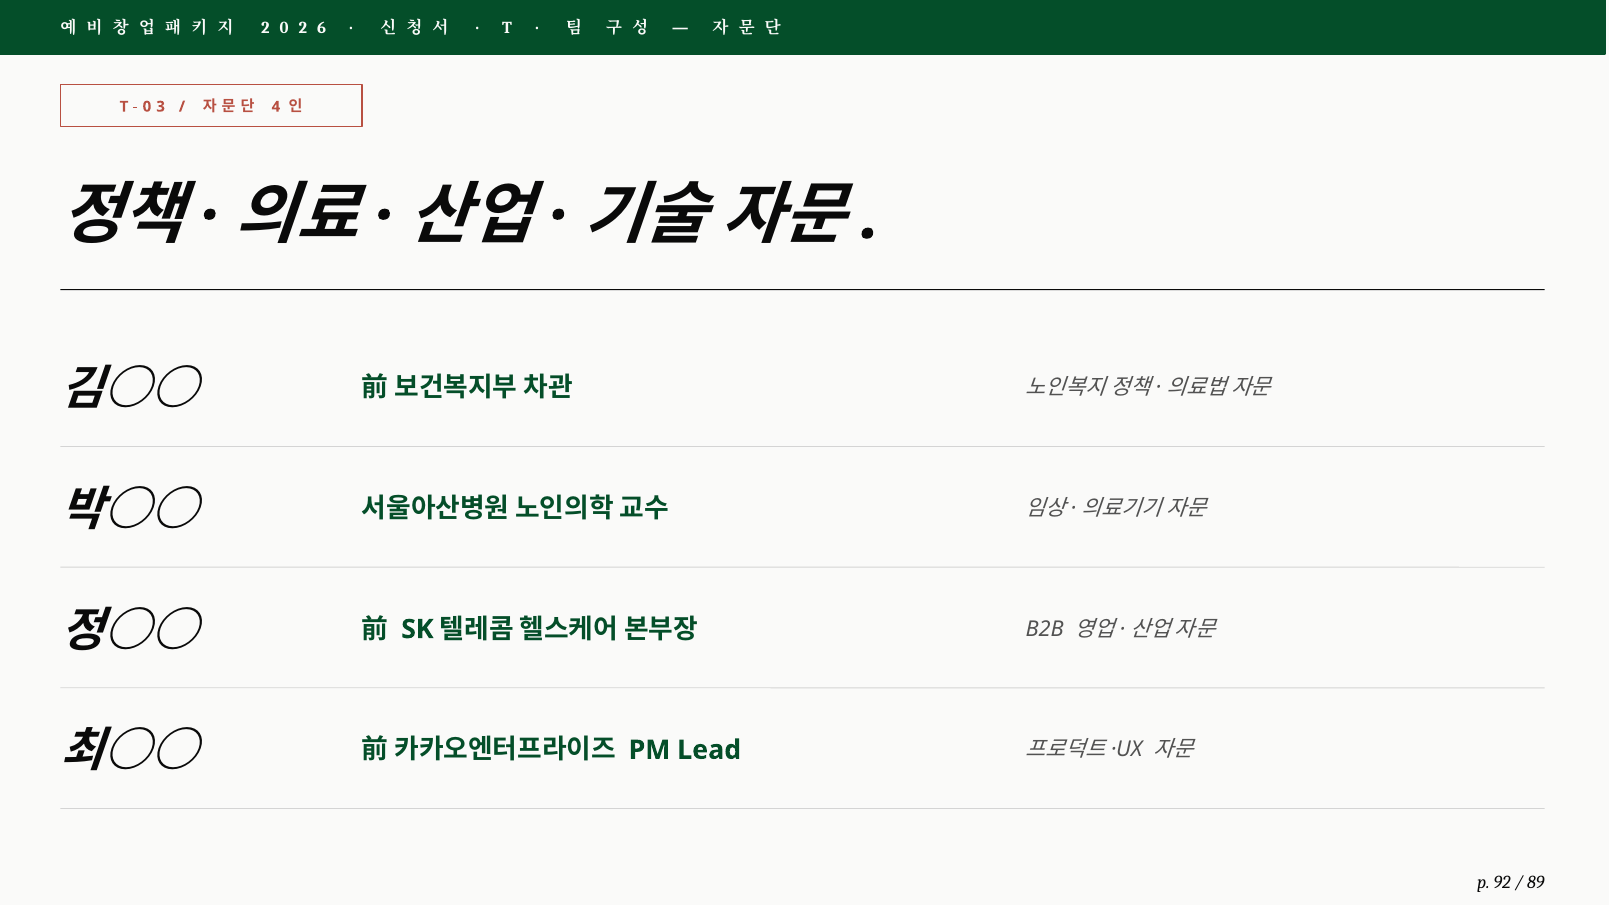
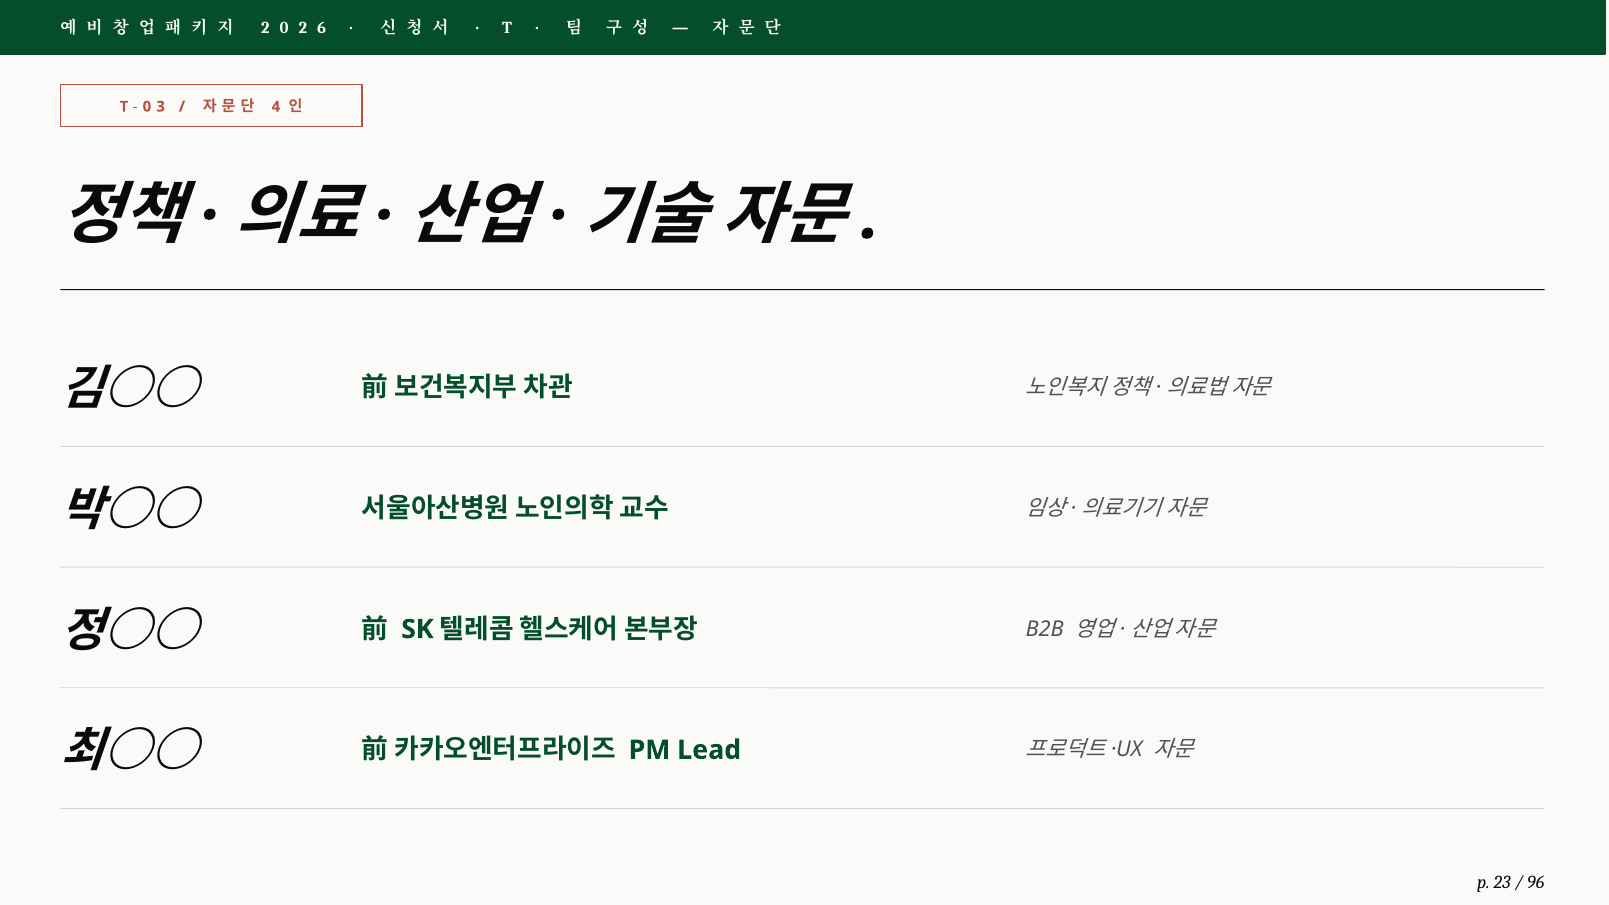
92: 92 -> 23 (1502, 882)
89: 89 -> 96 (1536, 882)
